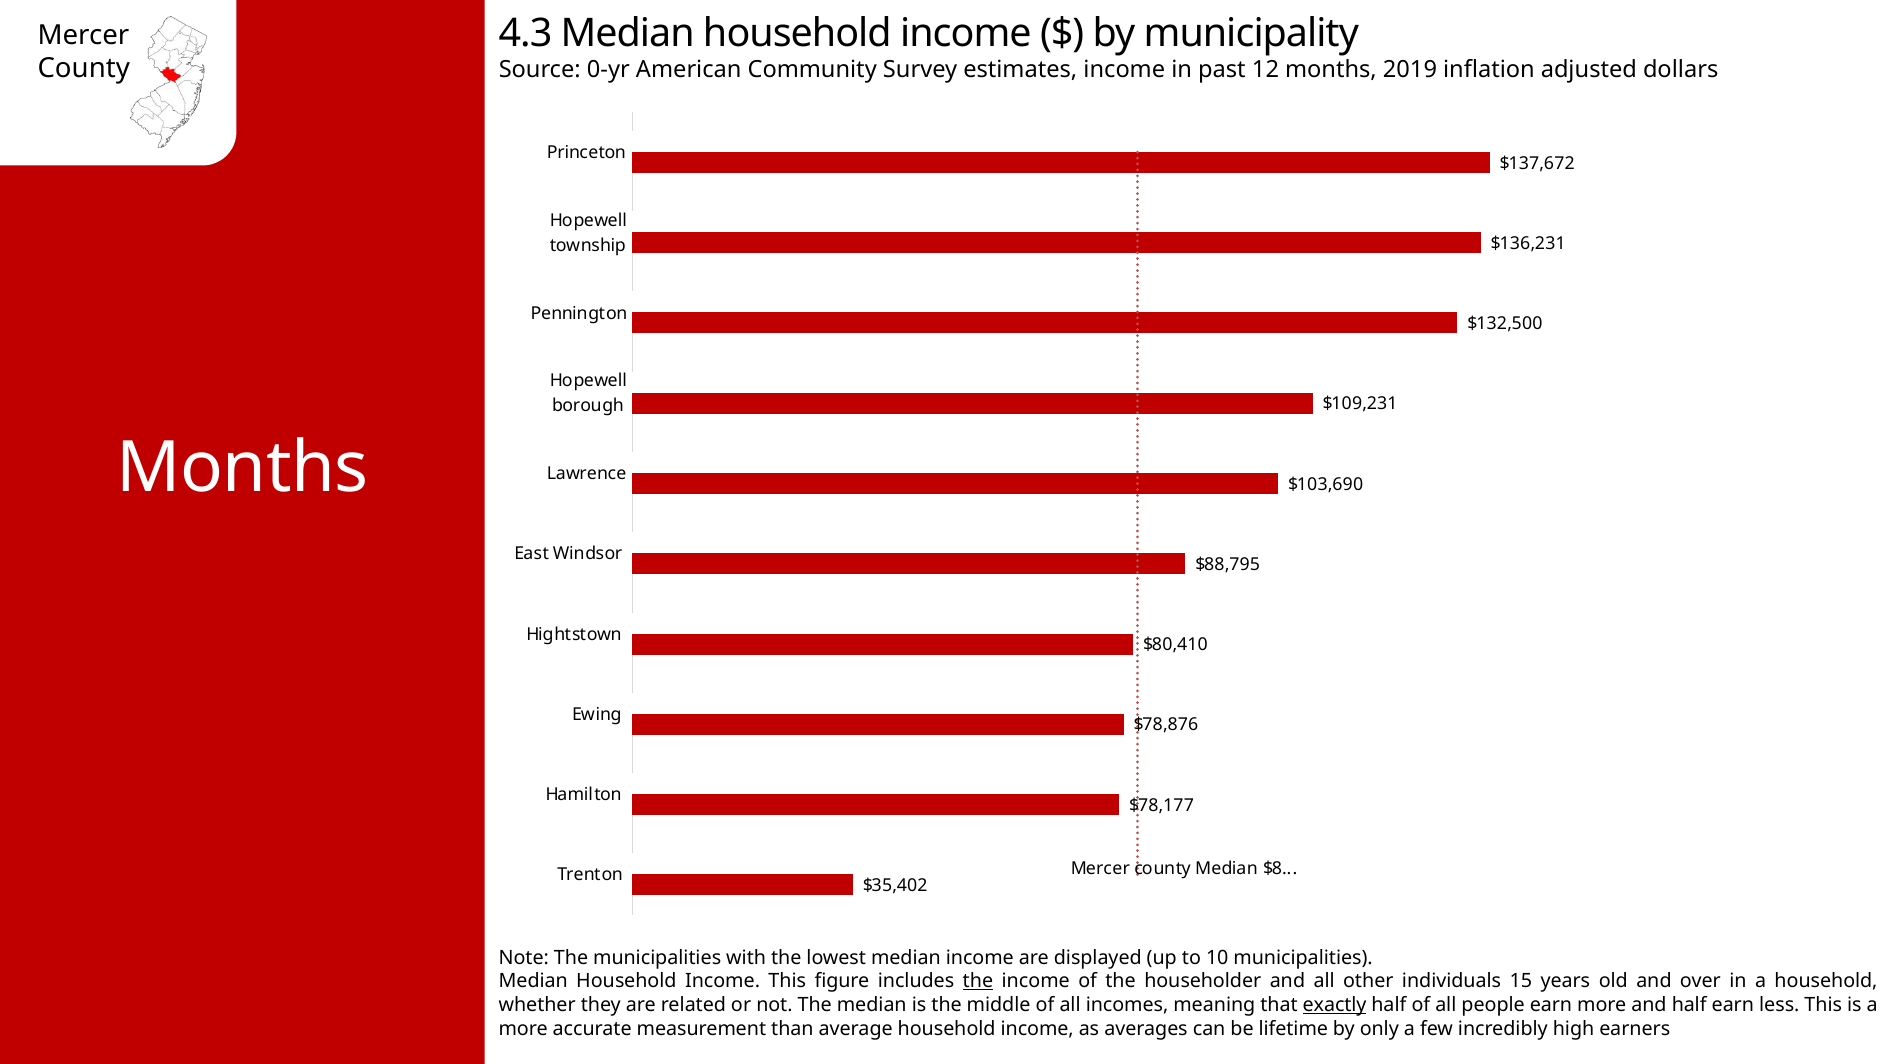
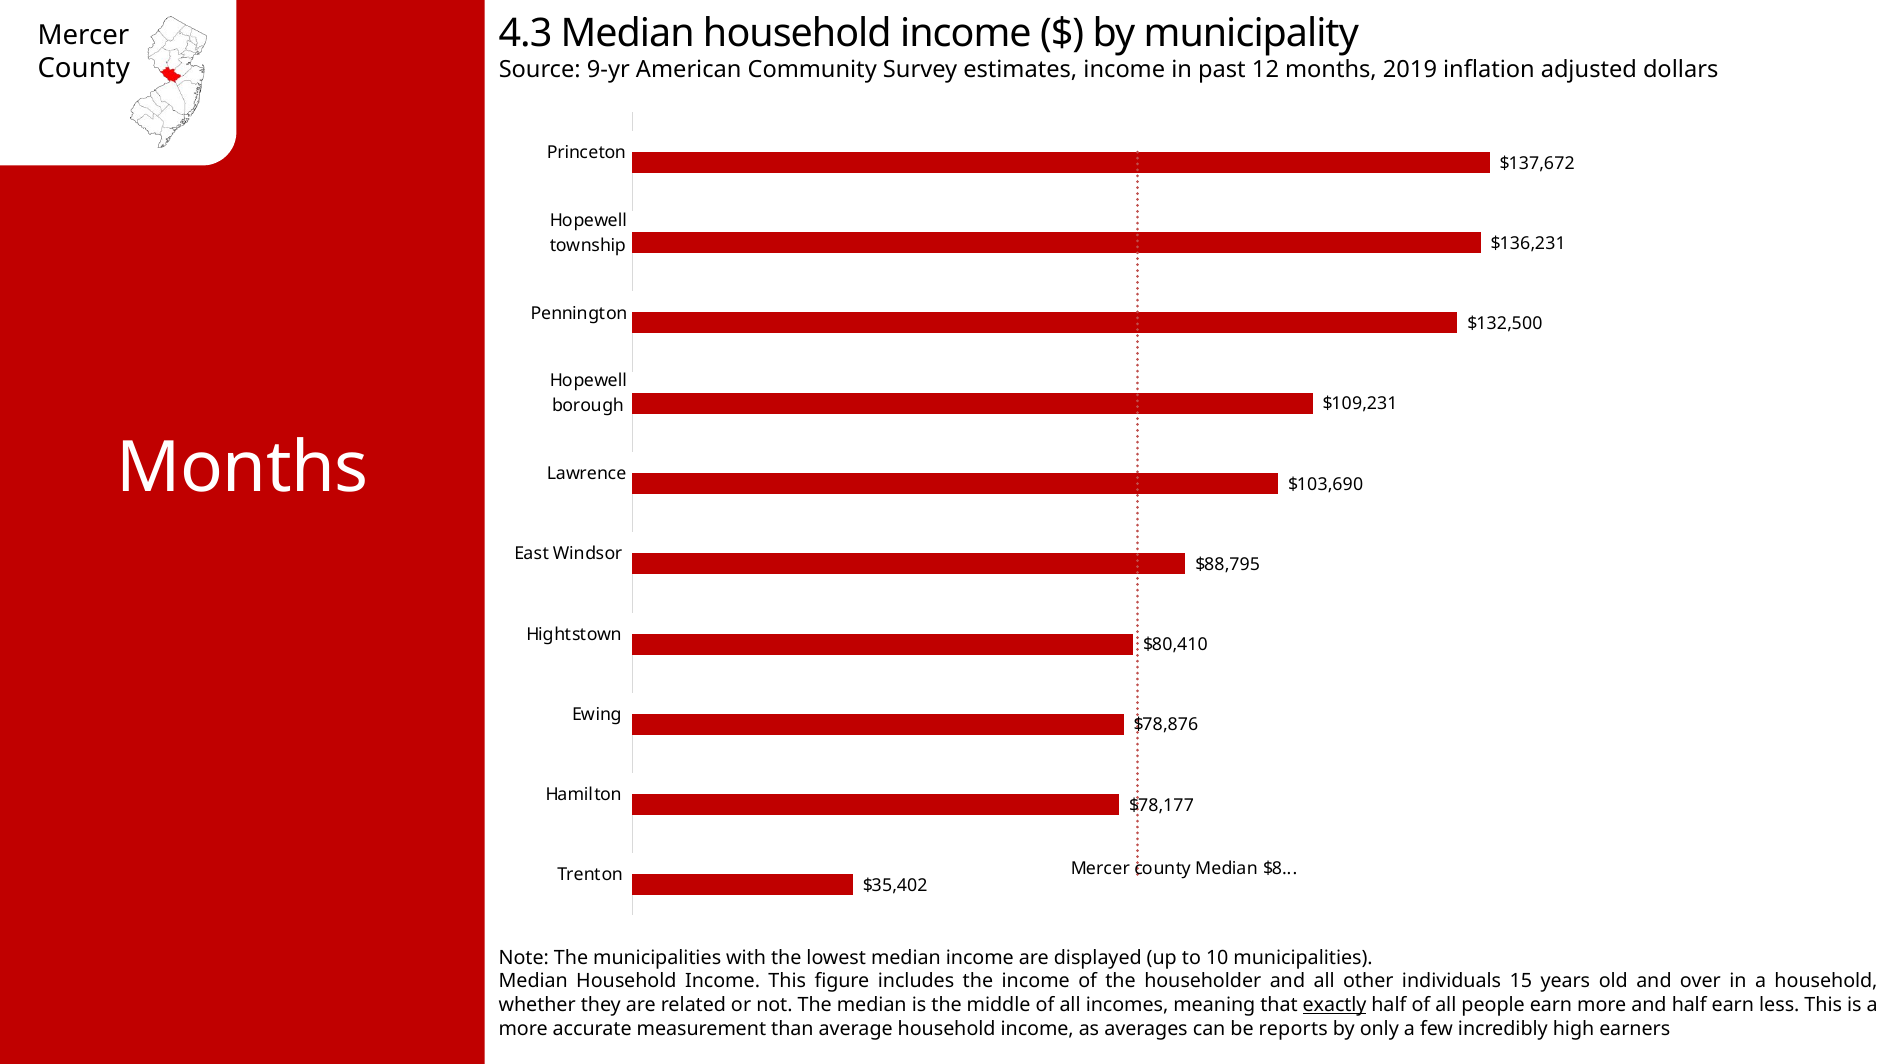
0-yr: 0-yr -> 9-yr (608, 70)
the underline: present -> none (978, 982)
lifetime: lifetime -> reports (1293, 1029)
